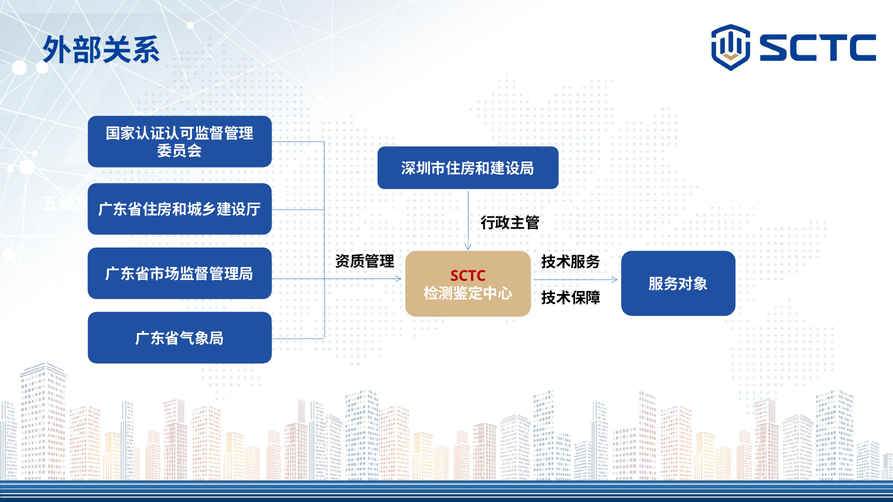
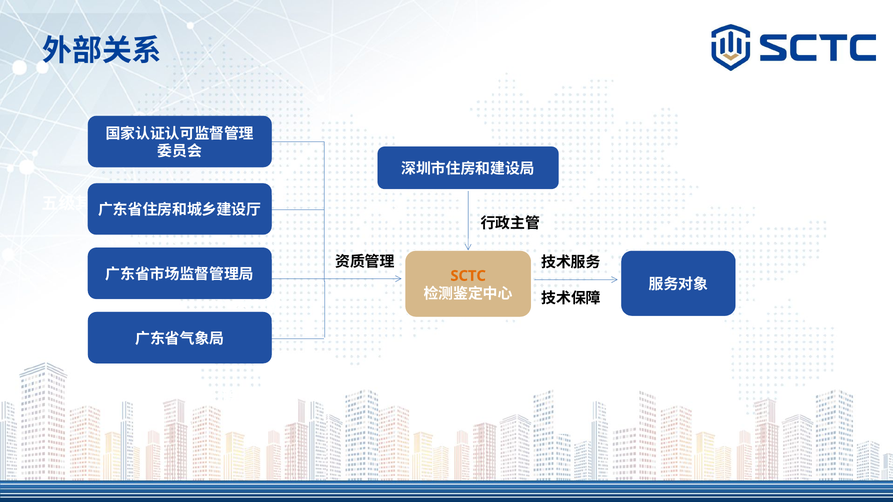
SCTC colour: red -> orange (468, 276)
